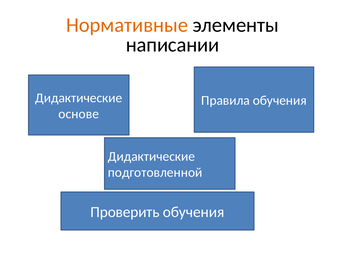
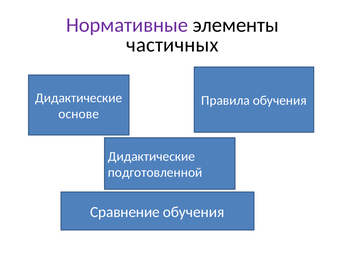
Нормативные colour: orange -> purple (127, 25)
написании: написании -> частичных (172, 45)
Проверить: Проверить -> Сравнение (125, 212)
